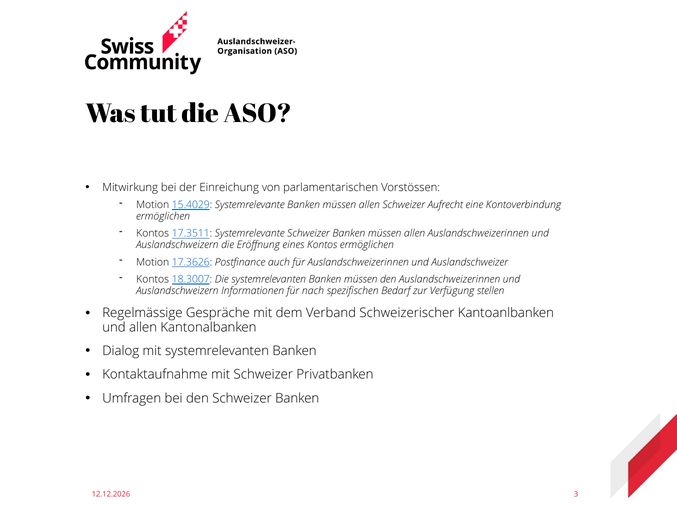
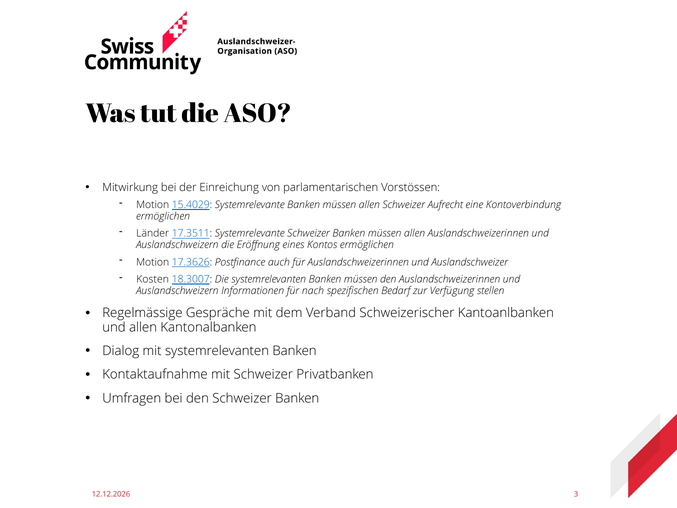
Kontos: Kontos -> Länder (153, 233)
Kontos: Kontos -> Kosten (153, 279)
